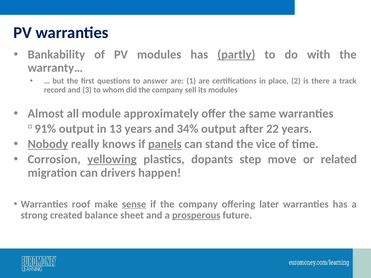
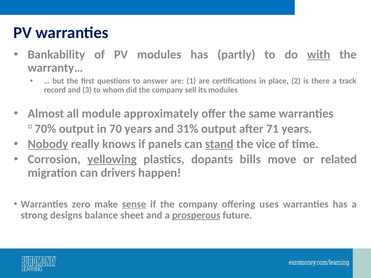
partly underline: present -> none (236, 55)
with underline: none -> present (319, 55)
91%: 91% -> 70% (45, 129)
13: 13 -> 70 (116, 129)
34%: 34% -> 31% (188, 129)
22: 22 -> 71 (272, 129)
panels underline: present -> none (165, 144)
stand underline: none -> present (219, 144)
step: step -> bills (250, 160)
roof: roof -> zero (81, 204)
later: later -> uses (269, 204)
created: created -> designs (66, 215)
